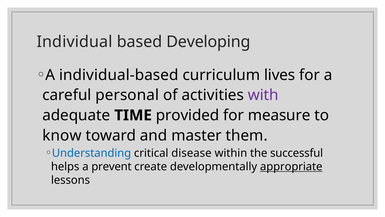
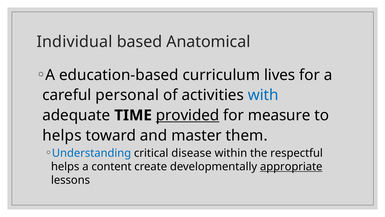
Developing: Developing -> Anatomical (208, 42)
individual-based: individual-based -> education-based (119, 75)
with colour: purple -> blue (263, 95)
provided underline: none -> present (188, 115)
know: know -> helps (62, 135)
successful: successful -> respectful (297, 153)
prevent: prevent -> content (111, 166)
